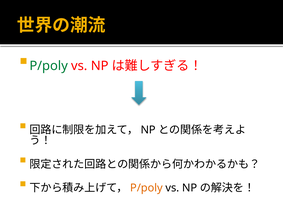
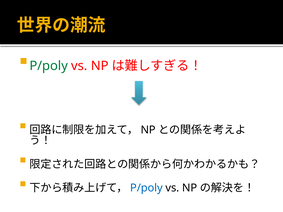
P/poly colour: orange -> blue (146, 188)
